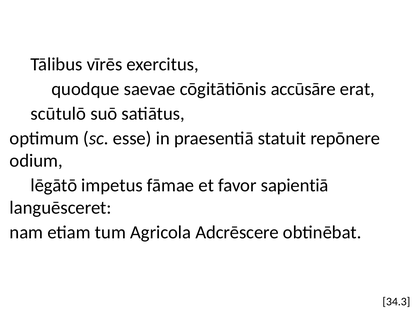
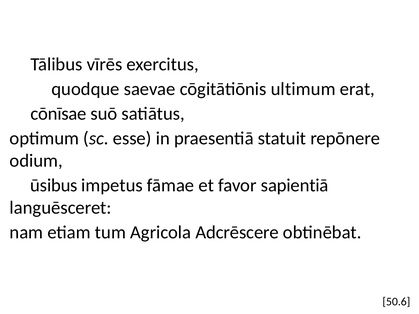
accūsāre: accūsāre -> ultimum (303, 89)
scūtulō: scūtulō -> cōnīsae (59, 114)
lēgātō: lēgātō -> ūsibus (54, 186)
34.3: 34.3 -> 50.6 (396, 302)
